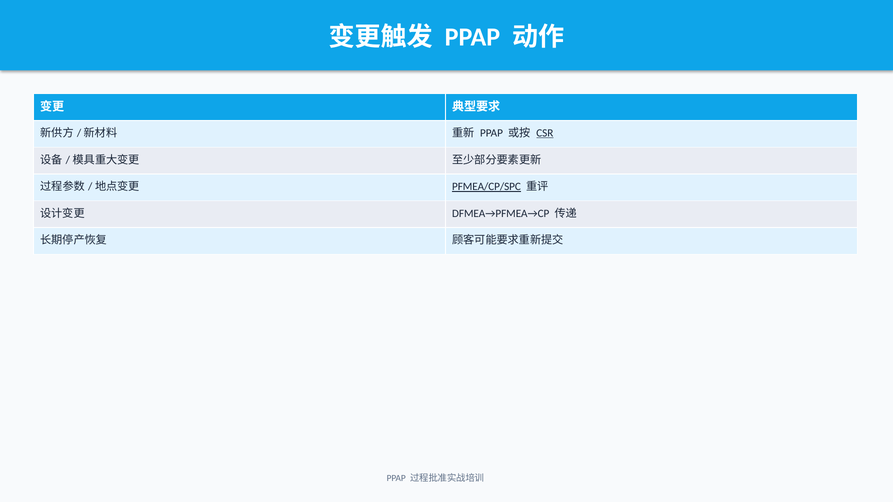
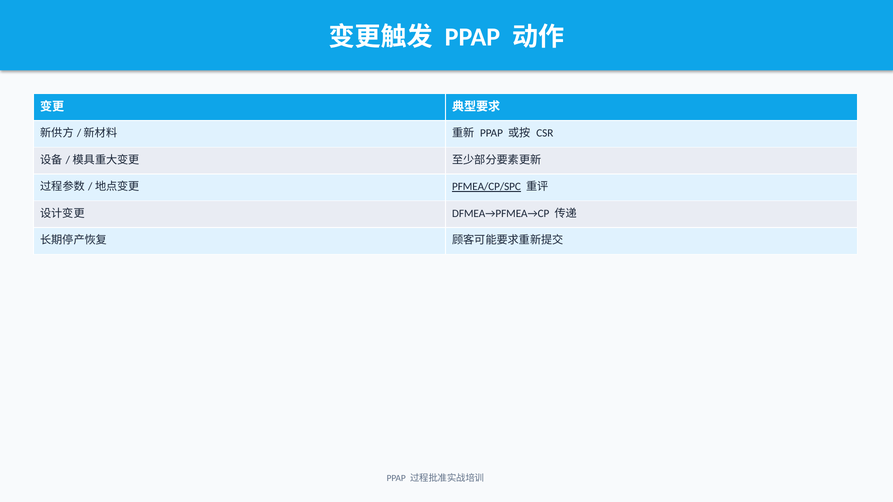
CSR underline: present -> none (545, 133)
